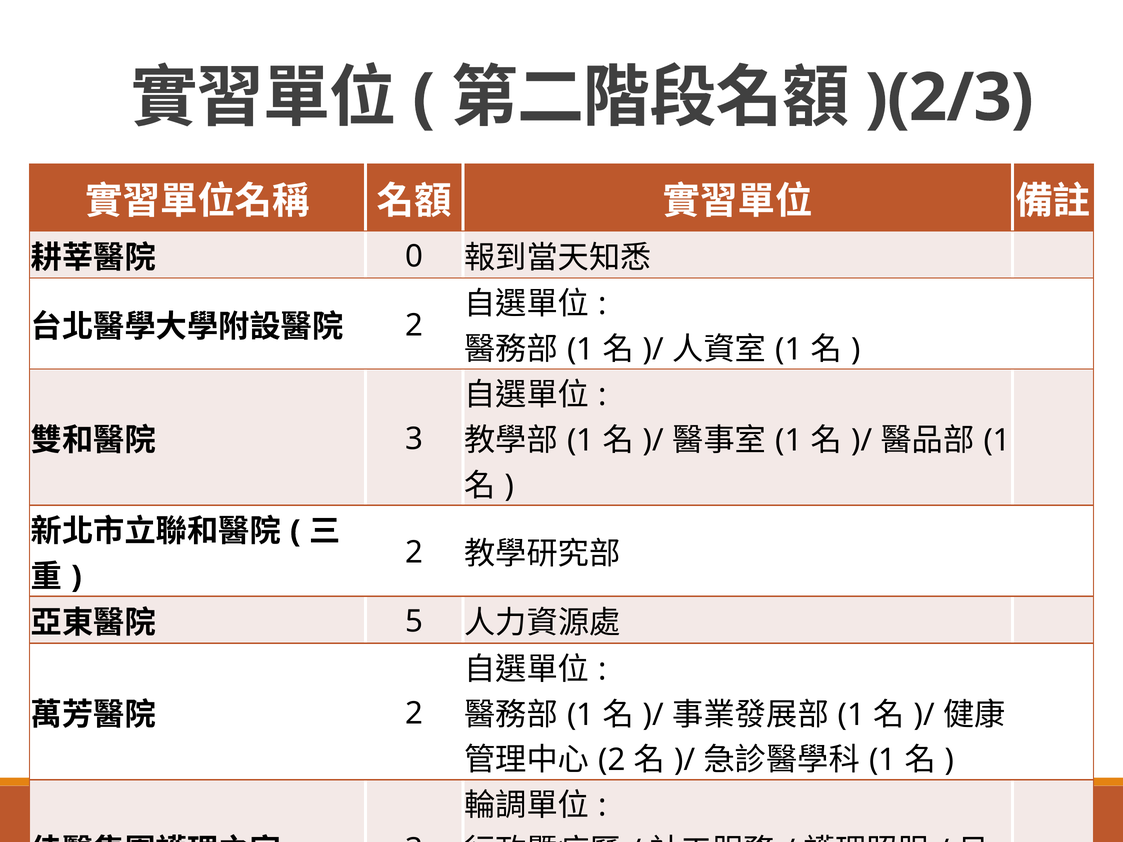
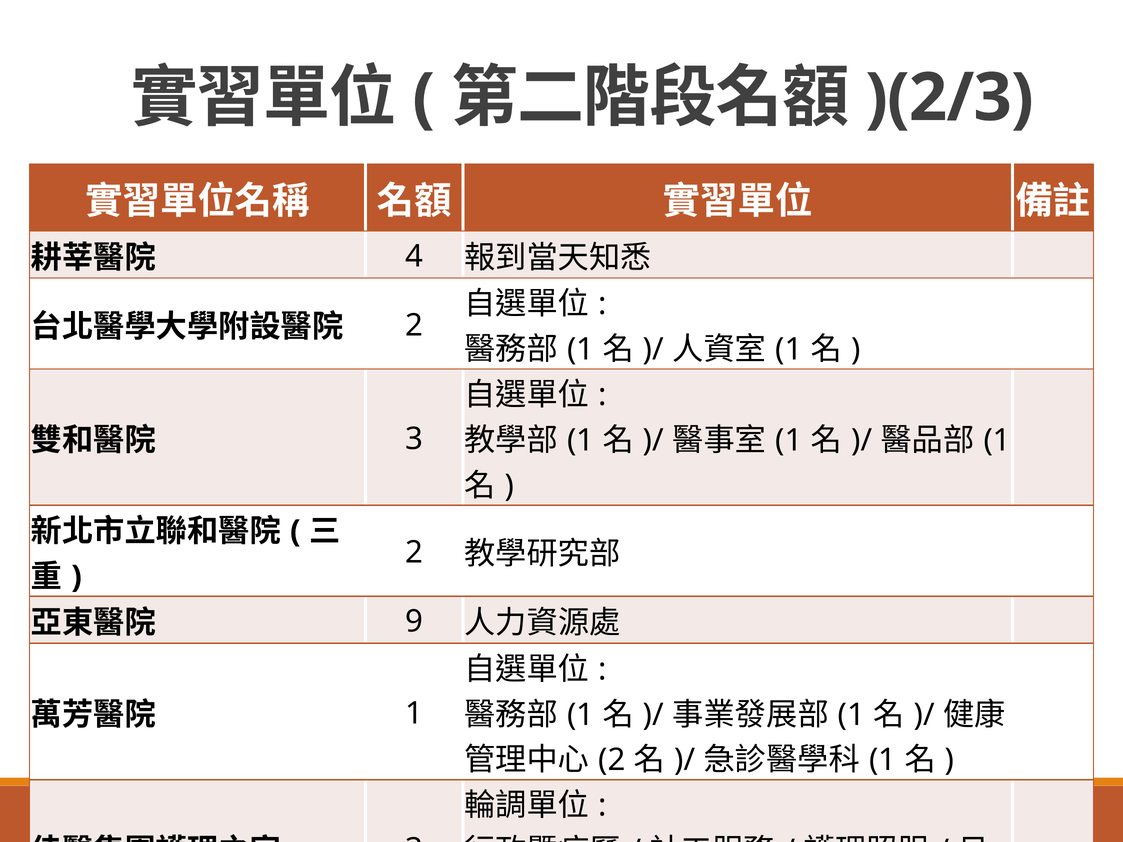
0: 0 -> 4 (414, 256)
5: 5 -> 9 (414, 622)
2: 2 -> 1 (414, 714)
